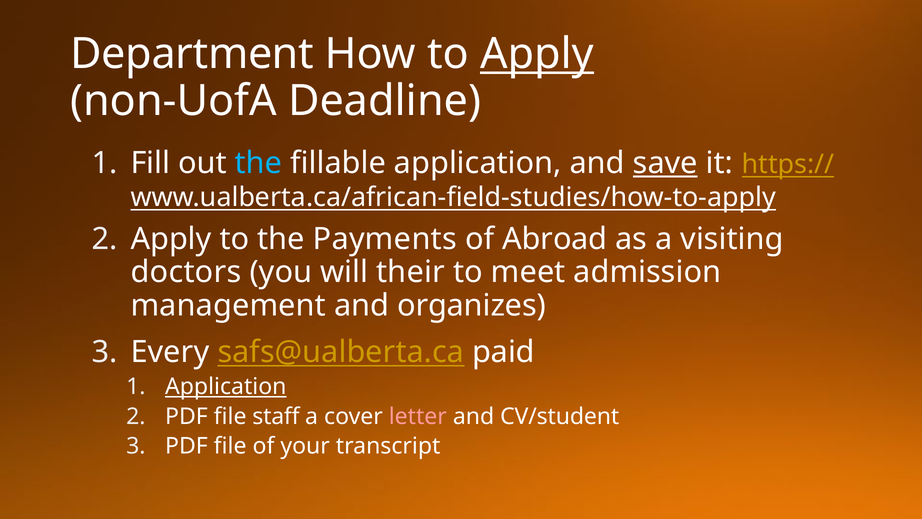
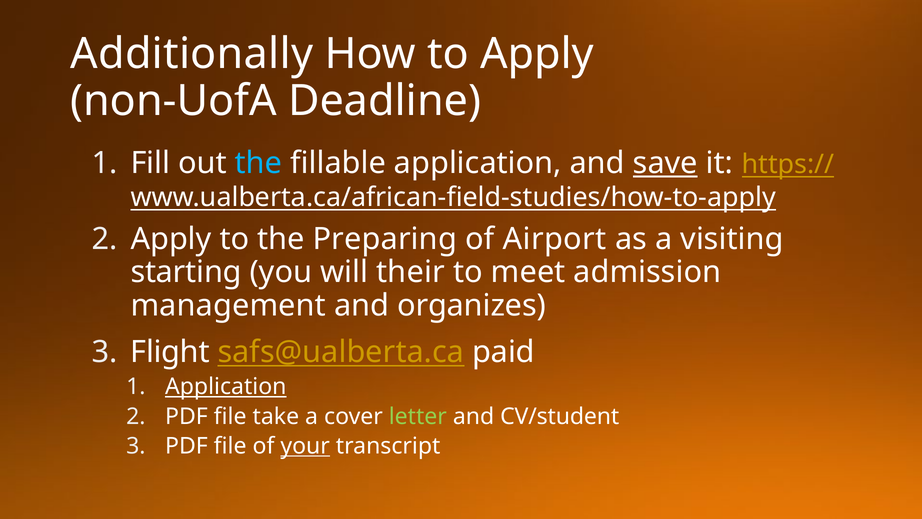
Department: Department -> Additionally (192, 54)
Apply underline: present -> none (537, 54)
Payments: Payments -> Preparing (385, 239)
Abroad: Abroad -> Airport (555, 239)
doctors: doctors -> starting (186, 272)
Every: Every -> Flight (170, 352)
staff: staff -> take (276, 416)
letter colour: pink -> light green (418, 416)
your underline: none -> present (305, 446)
